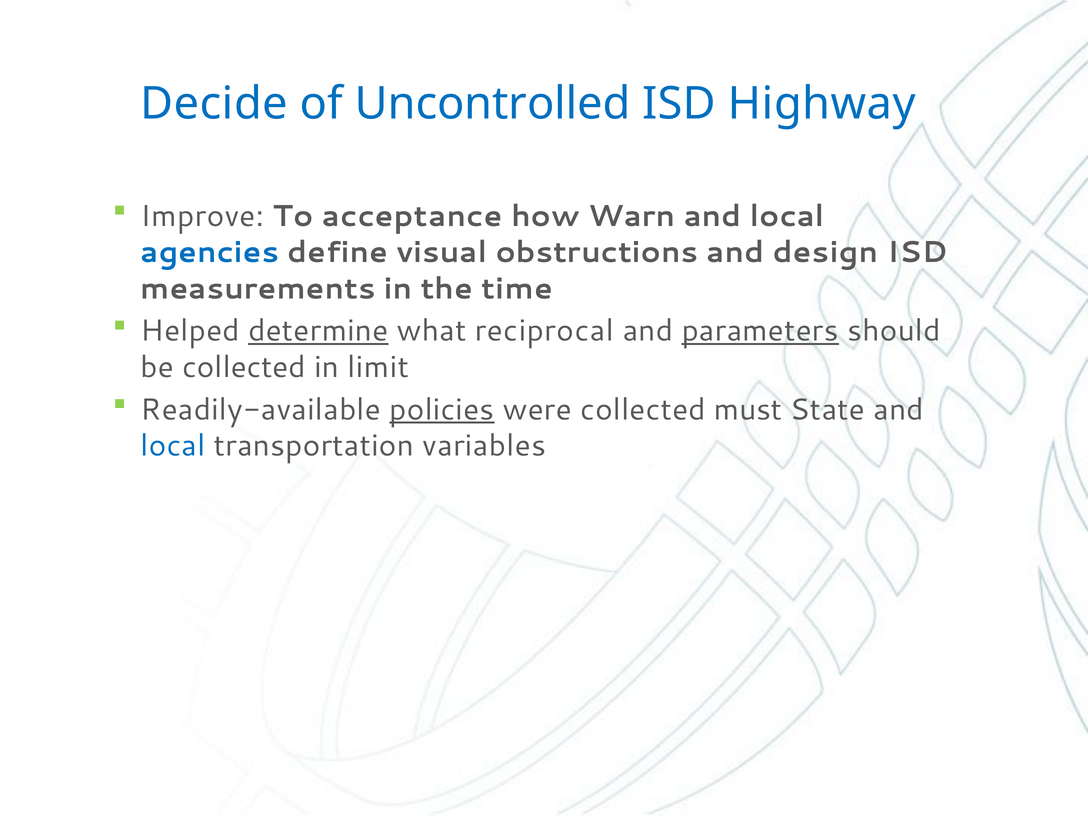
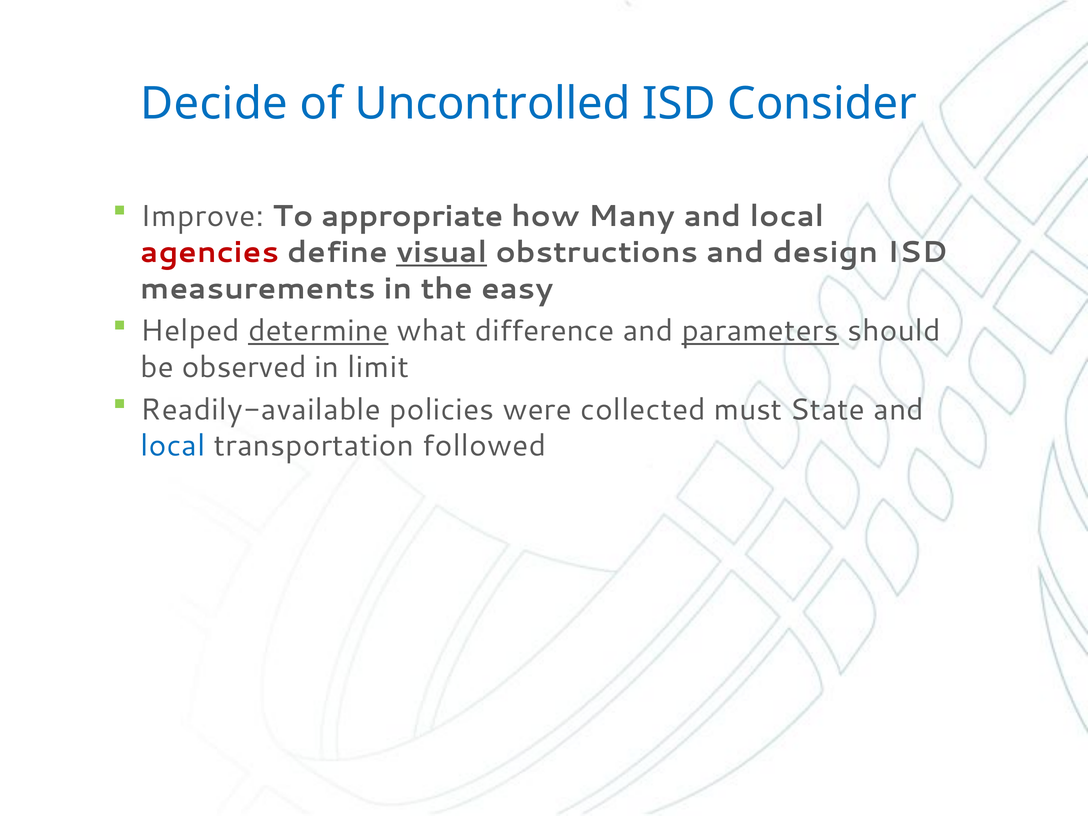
Highway: Highway -> Consider (822, 104)
acceptance: acceptance -> appropriate (412, 216)
Warn: Warn -> Many (631, 216)
agencies colour: blue -> red (210, 252)
visual underline: none -> present (442, 252)
time: time -> easy (517, 289)
reciprocal: reciprocal -> difference (545, 331)
be collected: collected -> observed (244, 367)
policies underline: present -> none (442, 410)
variables: variables -> followed (484, 446)
